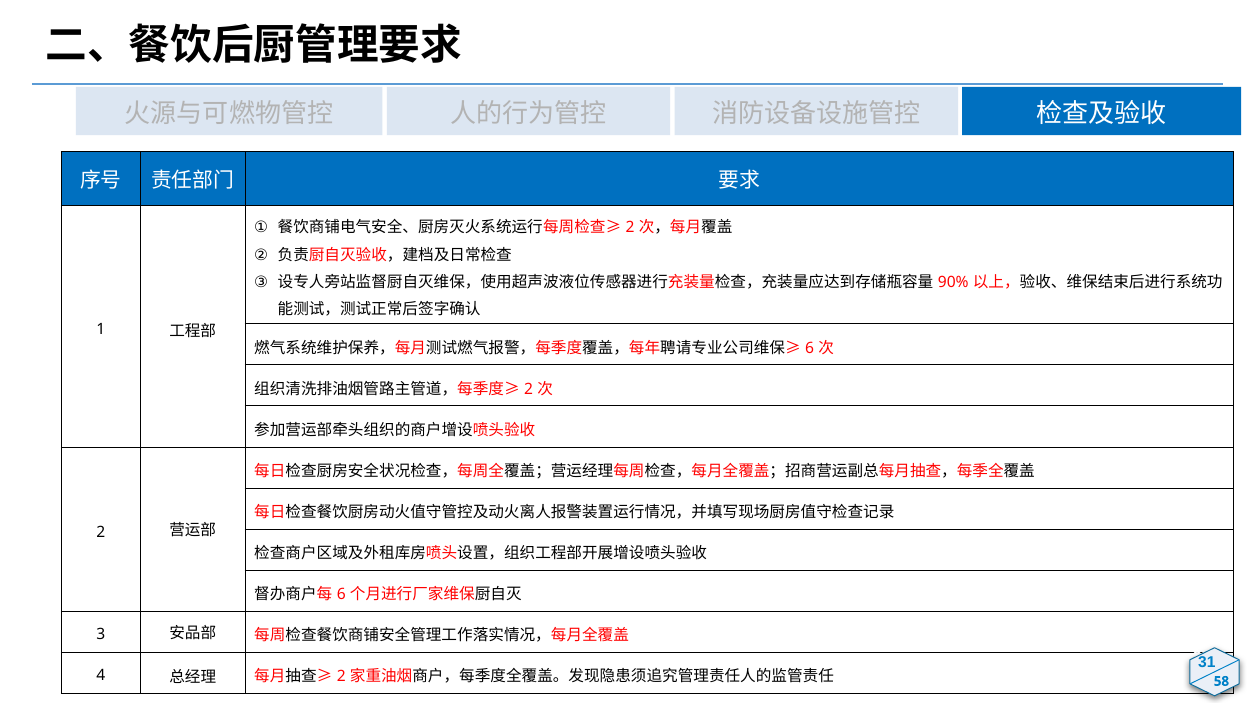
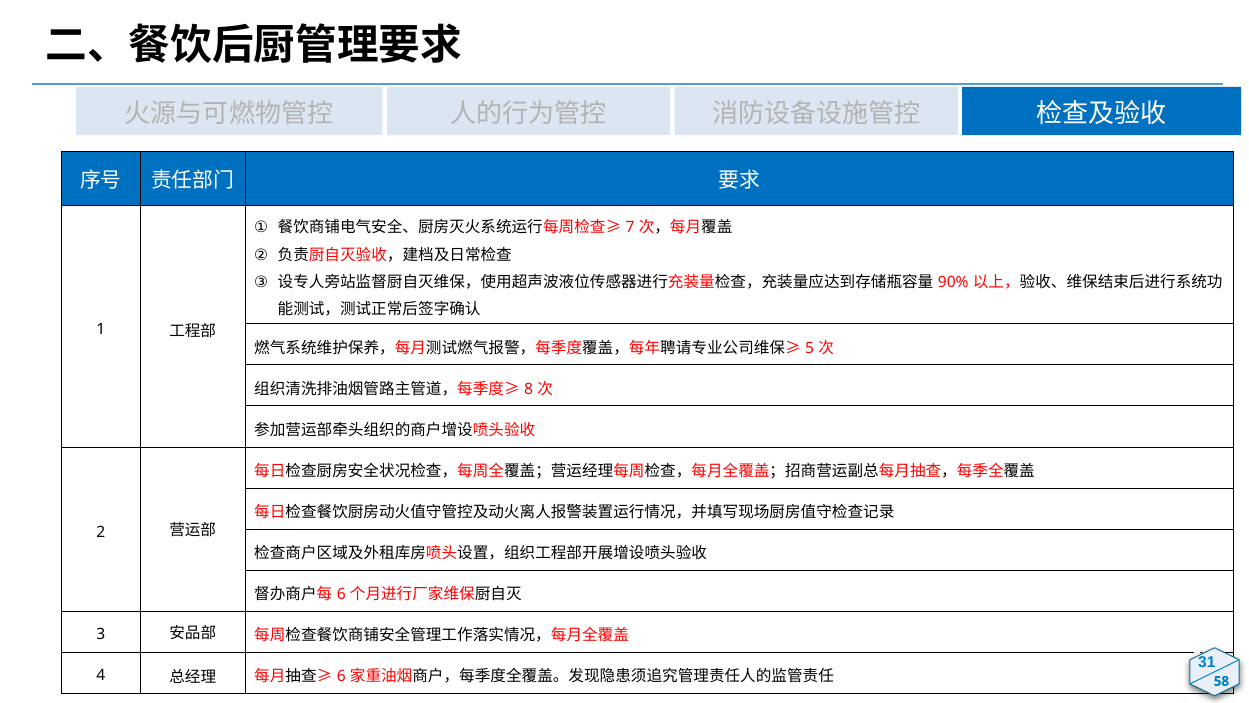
2: 2 -> 7 (630, 228)
6: 6 -> 5 (810, 348)
2: 2 -> 8 (529, 389)
2: 2 -> 6 (341, 676)
